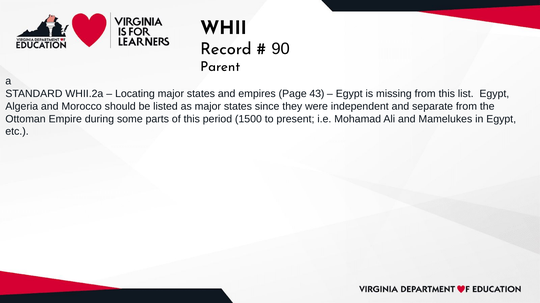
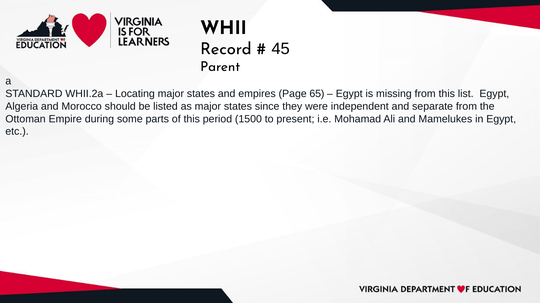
90: 90 -> 45 (281, 49)
43: 43 -> 65 (317, 94)
